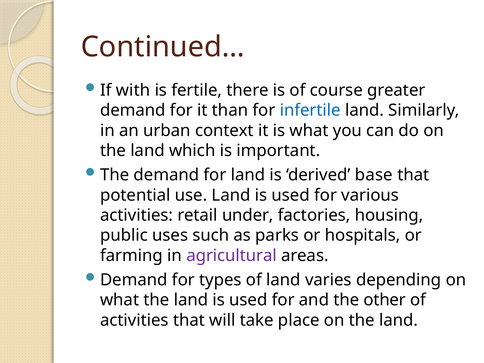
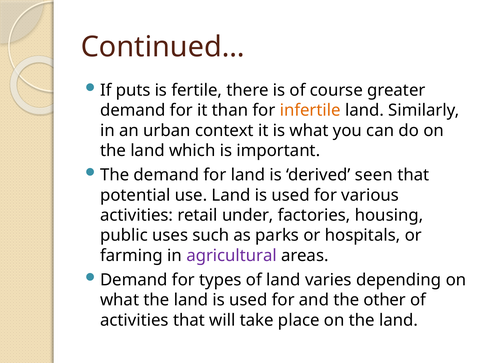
with: with -> puts (133, 90)
infertile colour: blue -> orange (310, 110)
base: base -> seen (374, 175)
